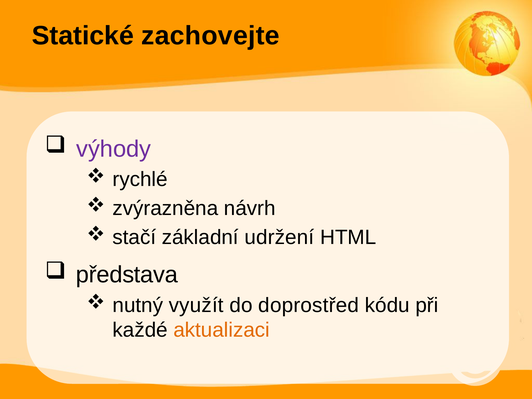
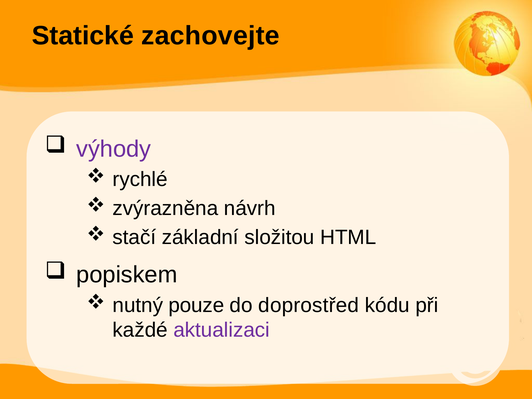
udržení: udržení -> složitou (279, 237)
představa: představa -> popiskem (127, 275)
využít: využít -> pouze (196, 305)
aktualizaci colour: orange -> purple (222, 330)
